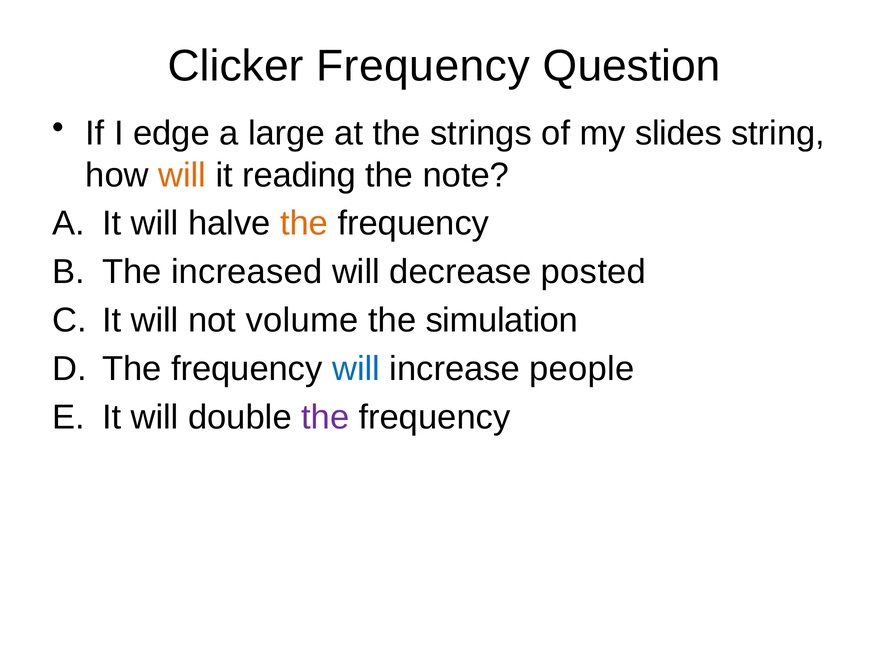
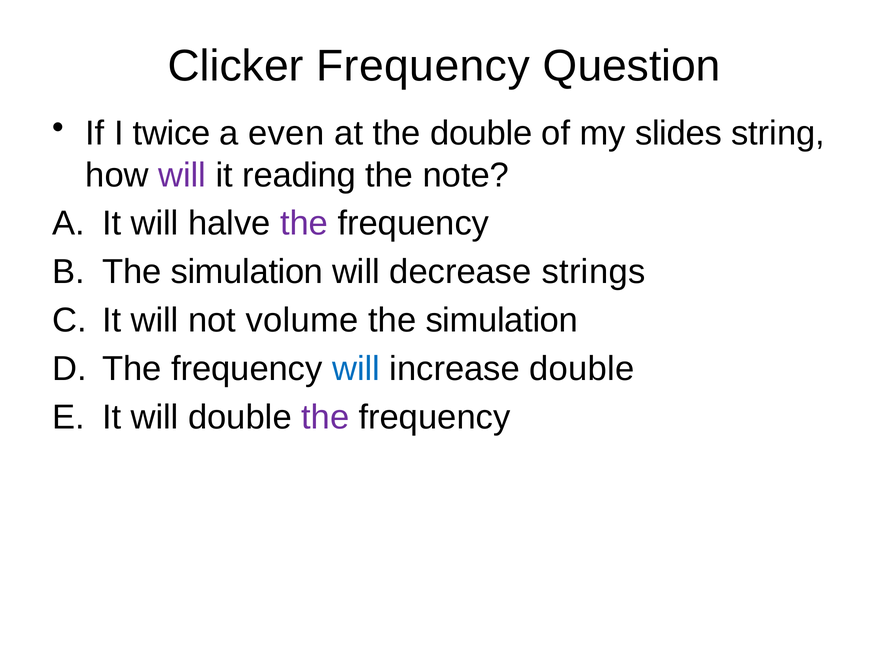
edge: edge -> twice (172, 134)
large: large -> even (286, 134)
the strings: strings -> double (481, 134)
will colour: orange -> purple (182, 175)
the colour: orange -> purple (304, 223)
increased: increased -> simulation (247, 272)
posted: posted -> strings (594, 272)
increase people: people -> double (582, 369)
